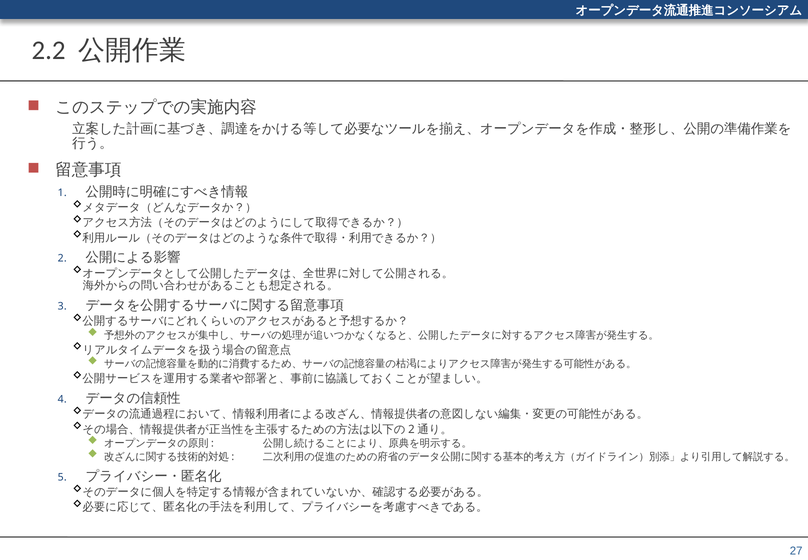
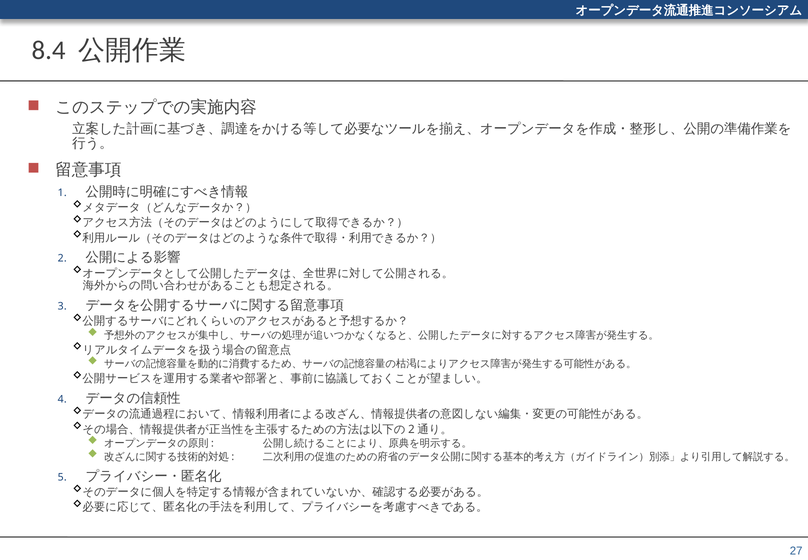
2.2: 2.2 -> 8.4 (49, 50)
